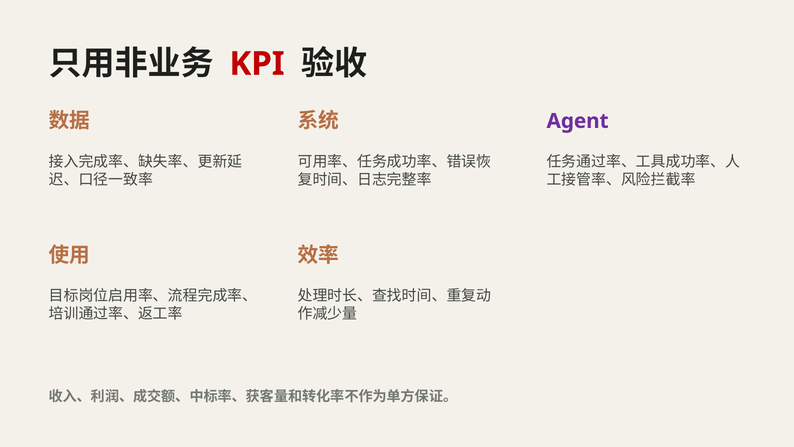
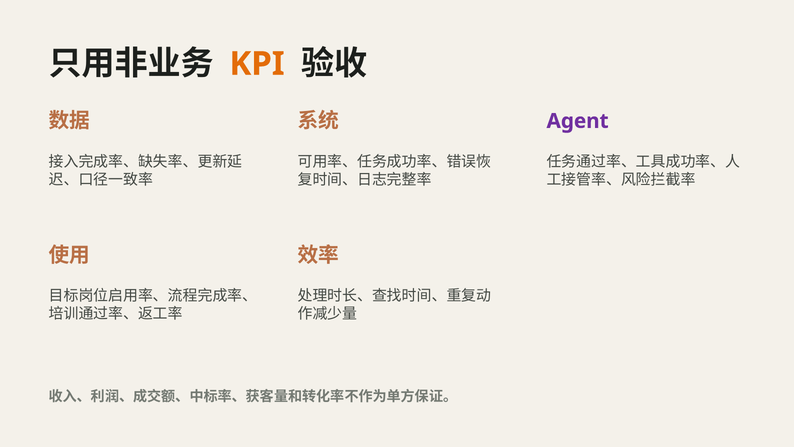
KPI colour: red -> orange (257, 64)
